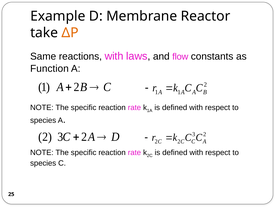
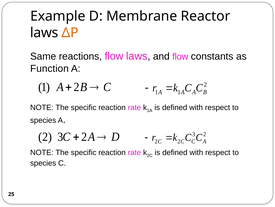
take: take -> laws (44, 33)
reactions with: with -> flow (114, 56)
